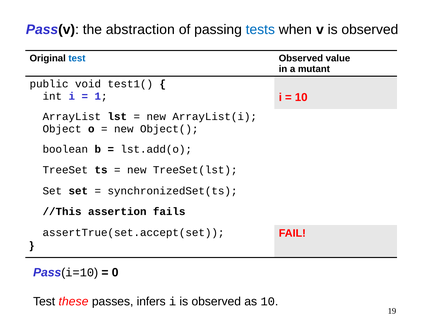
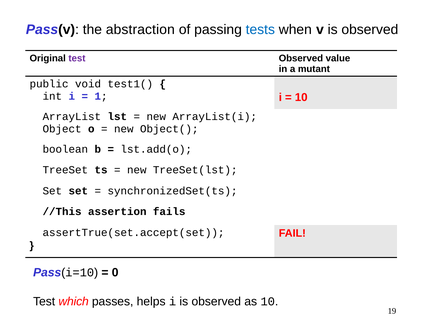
test colour: blue -> purple (77, 58)
these: these -> which (74, 301)
infers: infers -> helps (151, 301)
